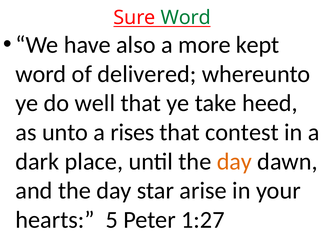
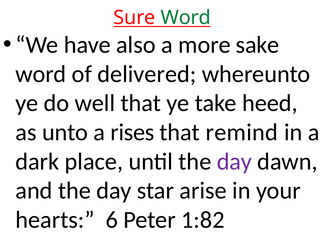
kept: kept -> sake (258, 45)
contest: contest -> remind (242, 132)
day colour: orange -> purple (234, 162)
5: 5 -> 6 (112, 220)
1:27: 1:27 -> 1:82 (203, 220)
